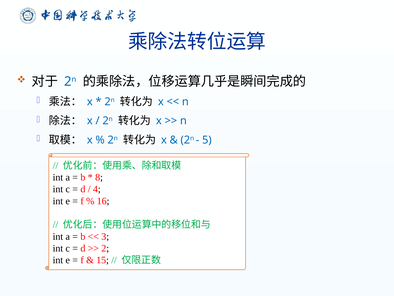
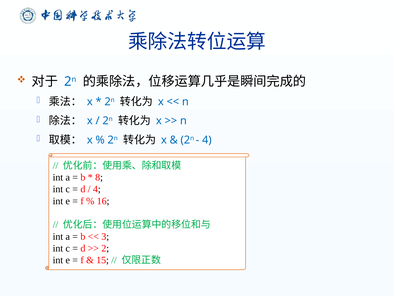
5: 5 -> 4 (207, 140)
